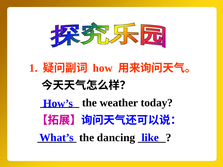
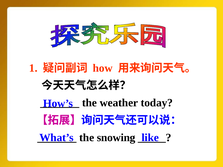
dancing: dancing -> snowing (116, 138)
